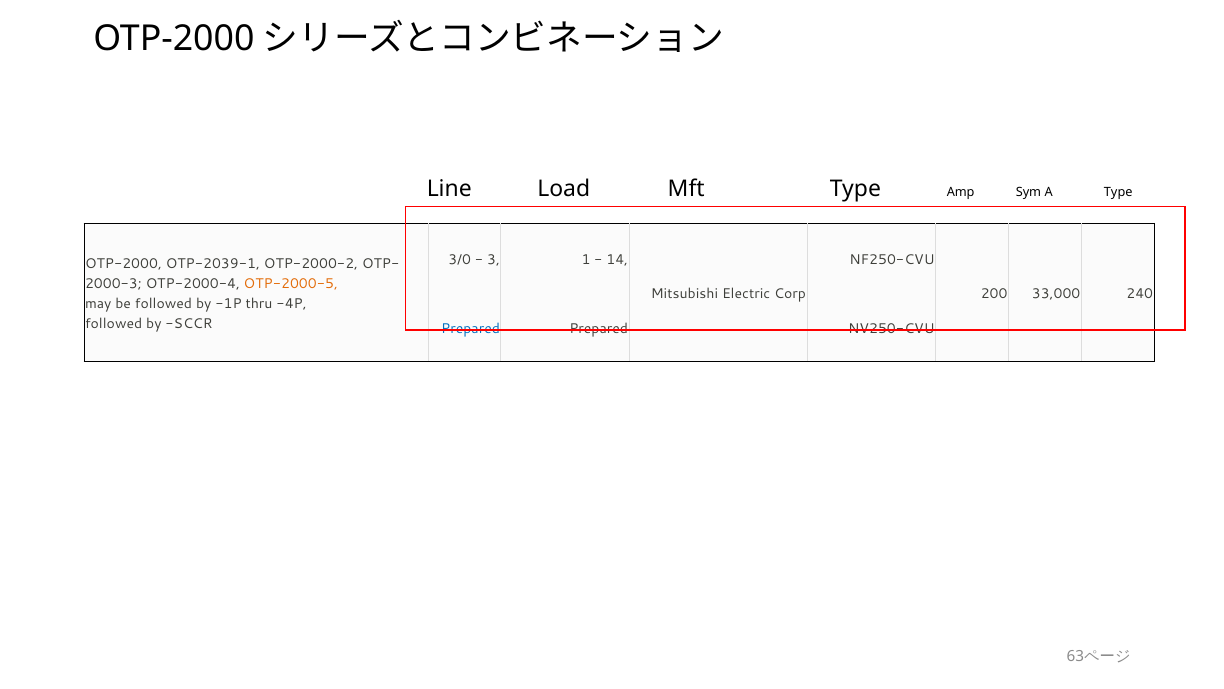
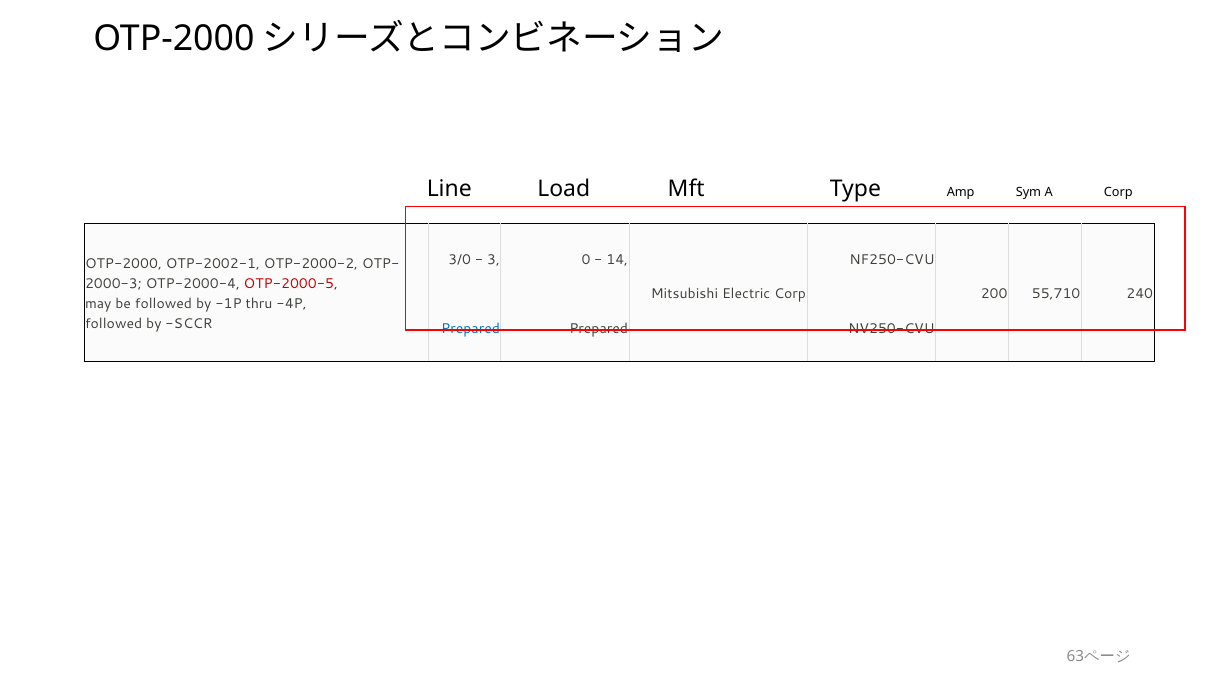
A Type: Type -> Corp (1118, 192)
1: 1 -> 0 (586, 259)
OTP-2039-1: OTP-2039-1 -> OTP-2002-1 (213, 264)
OTP-2000-5 colour: orange -> red (291, 284)
33,000: 33,000 -> 55,710 (1056, 294)
